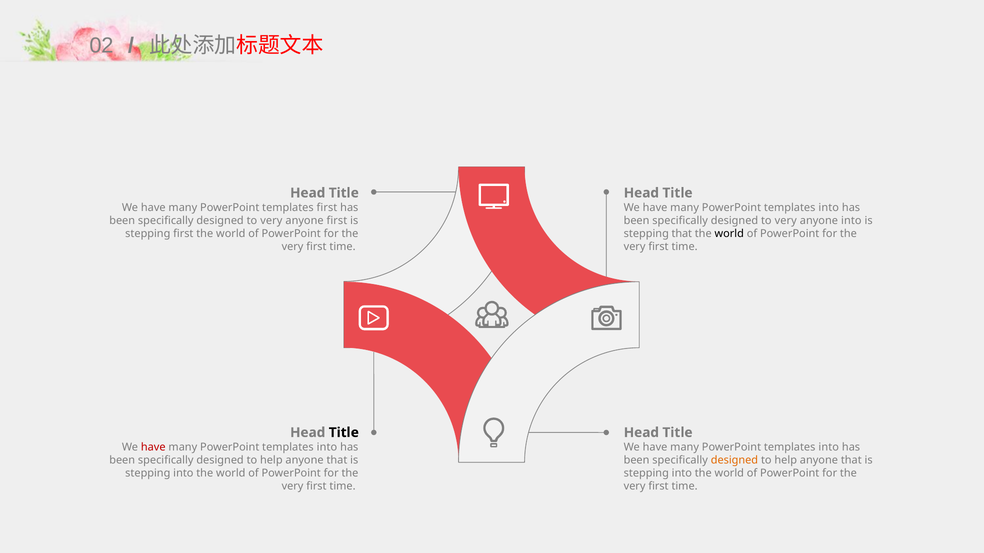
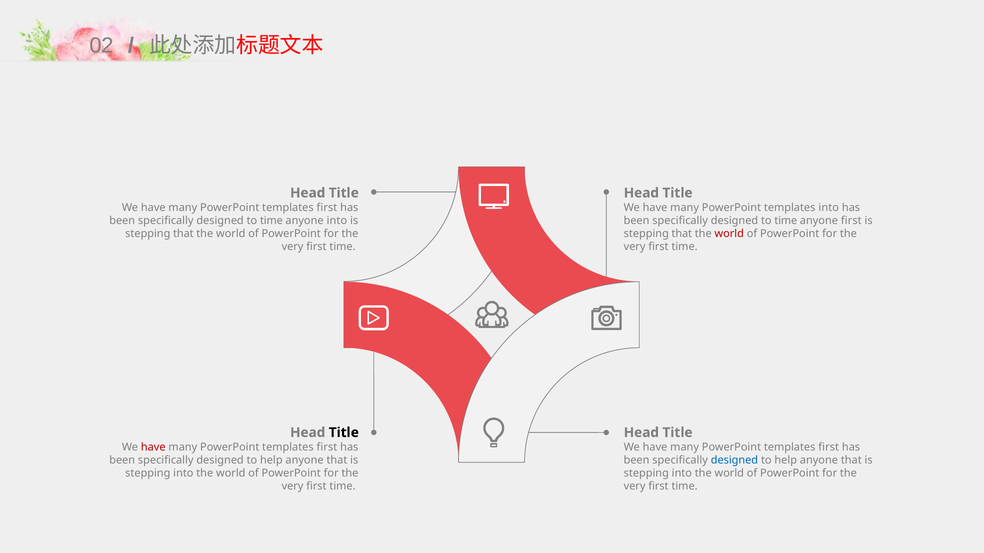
very: very -> time (271, 221)
anyone first: first -> into (337, 221)
very: very -> time (786, 221)
anyone into: into -> first (851, 221)
first: first -> that (183, 234)
world colour: black -> red (729, 234)
into: into -> first (327, 447)
into: into -> first (829, 447)
designed colour: orange -> blue (734, 461)
